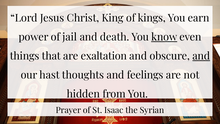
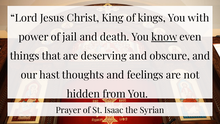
earn: earn -> with (199, 18)
exaltation: exaltation -> deserving (104, 56)
and underline: present -> none (201, 56)
